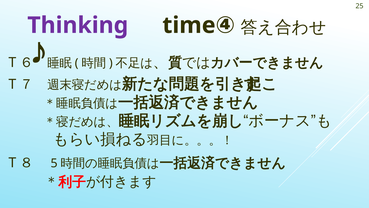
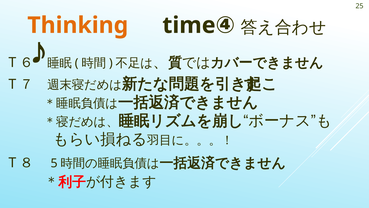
Thinking colour: purple -> orange (78, 25)
